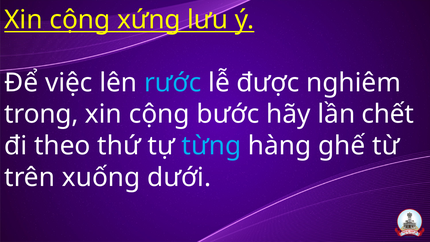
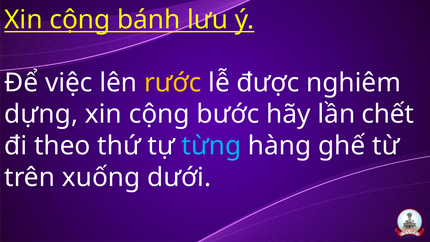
xứng: xứng -> bánh (149, 20)
rước colour: light blue -> yellow (173, 83)
trong: trong -> dựng (41, 114)
